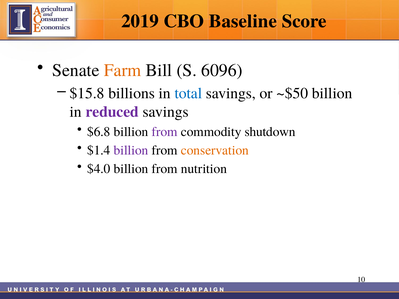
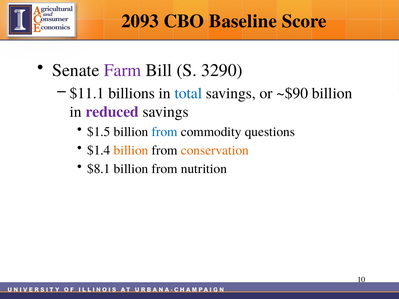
2019: 2019 -> 2093 (140, 21)
Farm colour: orange -> purple (123, 70)
6096: 6096 -> 3290 (222, 70)
$15.8: $15.8 -> $11.1 (87, 93)
~$50: ~$50 -> ~$90 (292, 93)
$6.8: $6.8 -> $1.5 (99, 132)
from colour: purple -> blue (165, 132)
shutdown: shutdown -> questions (270, 132)
billion colour: purple -> orange (131, 150)
$4.0: $4.0 -> $8.1 (99, 169)
